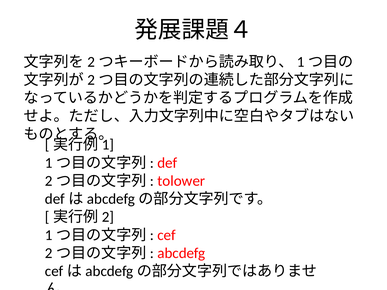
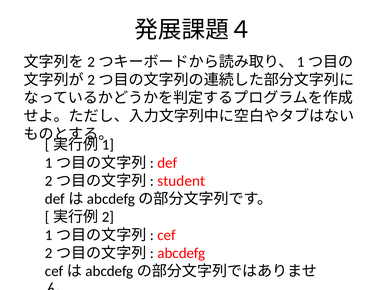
tolower: tolower -> student (181, 181)
